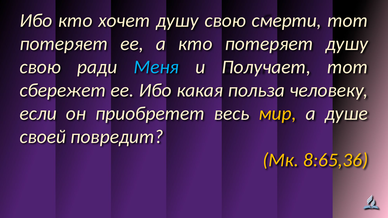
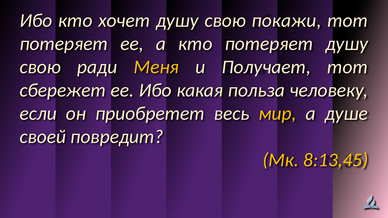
смерти: смерти -> покажи (287, 21)
Меня colour: light blue -> yellow (156, 67)
8:65,36: 8:65,36 -> 8:13,45 (336, 160)
